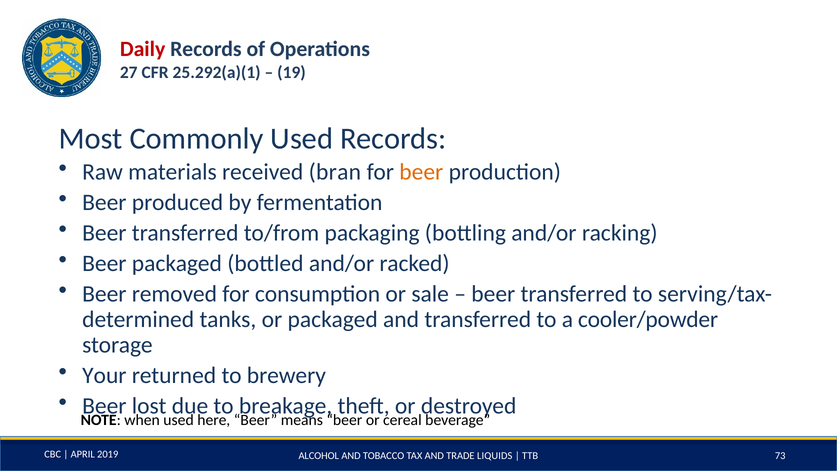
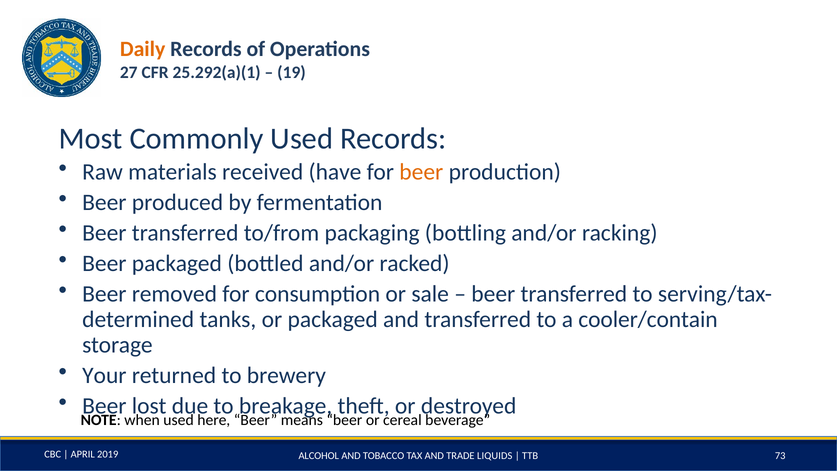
Daily colour: red -> orange (143, 49)
bran: bran -> have (335, 172)
cooler/powder: cooler/powder -> cooler/contain (648, 319)
